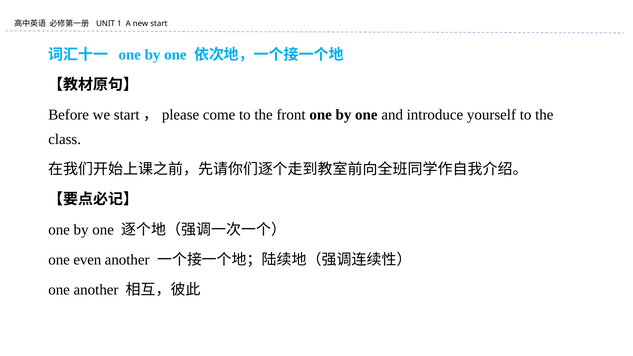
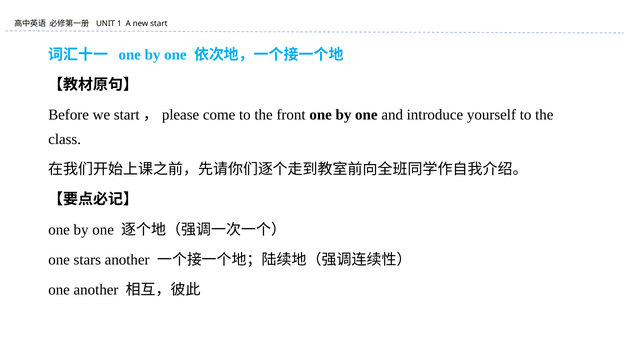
even: even -> stars (87, 260)
